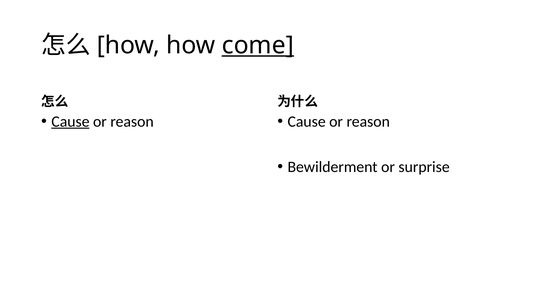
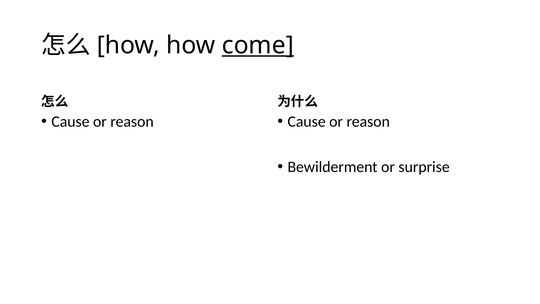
Cause underline: present -> none (70, 121)
